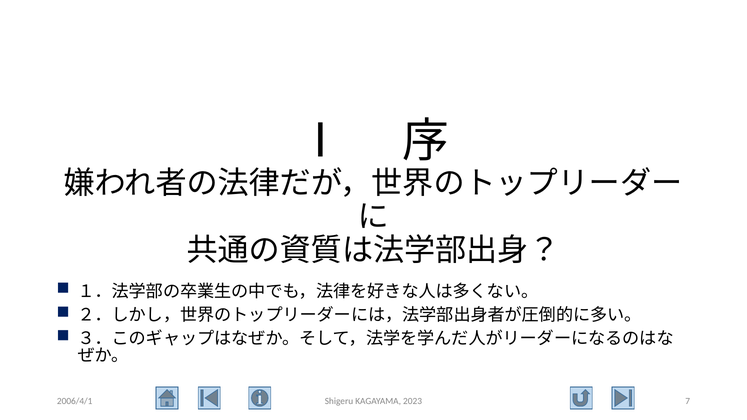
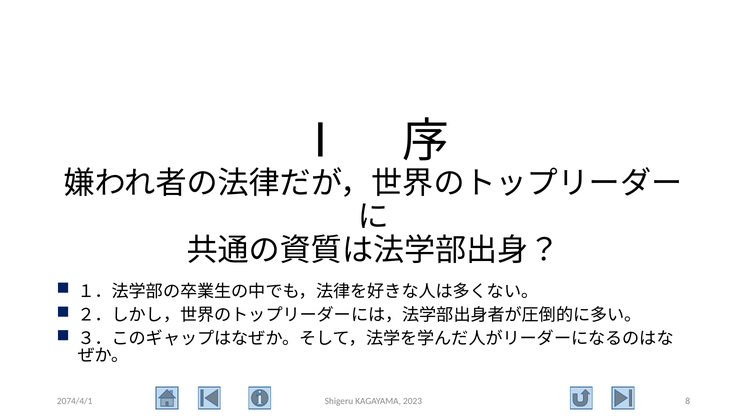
2006/4/1: 2006/4/1 -> 2074/4/1 (75, 401)
7: 7 -> 8 (688, 401)
